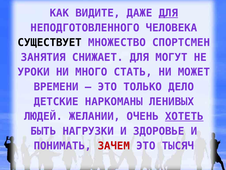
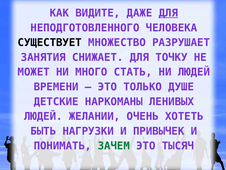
СПОРТСМЕН: СПОРТСМЕН -> РАЗРУШАЕТ (181, 42)
МОГУТ: МОГУТ -> ТОЧКУ (171, 57)
УРОКИ: УРОКИ -> МОЖЕТ (34, 72)
НИ МОЖЕТ: МОЖЕТ -> ЛЮДЕЙ (194, 72)
ДЕЛО: ДЕЛО -> ДУШЕ (181, 87)
ХОТЕТЬ underline: present -> none (184, 116)
ЗДОРОВЬЕ: ЗДОРОВЬЕ -> ПРИВЫЧЕК (159, 131)
ЗАЧЕМ colour: red -> green (114, 145)
